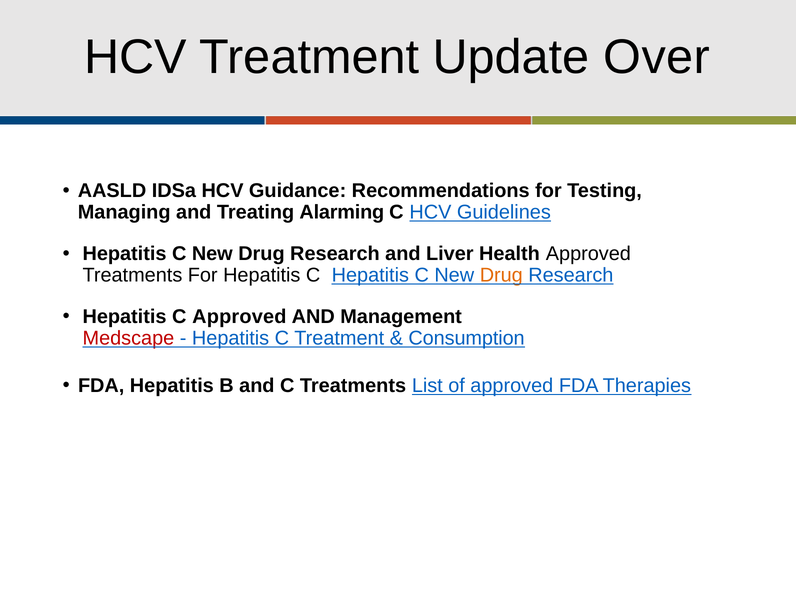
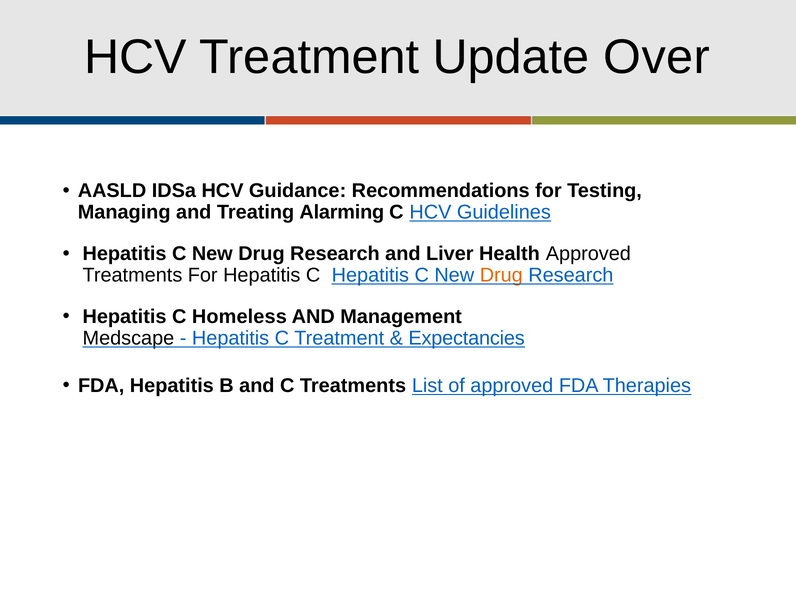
C Approved: Approved -> Homeless (239, 317)
Medscape colour: red -> black (128, 338)
Consumption: Consumption -> Expectancies (467, 338)
